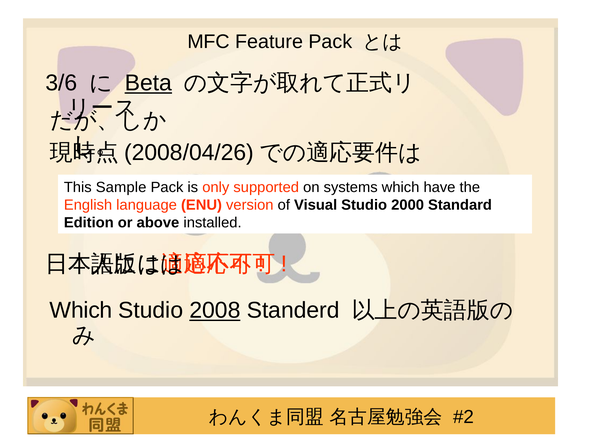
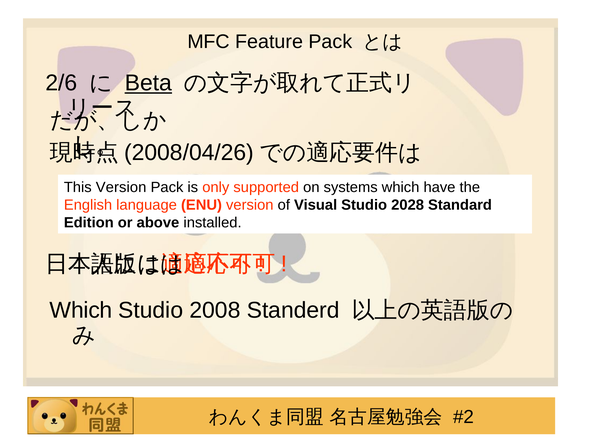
3/6: 3/6 -> 2/6 (61, 83)
This Sample: Sample -> Version (121, 188)
2000: 2000 -> 2028 (408, 205)
2008 underline: present -> none (215, 311)
